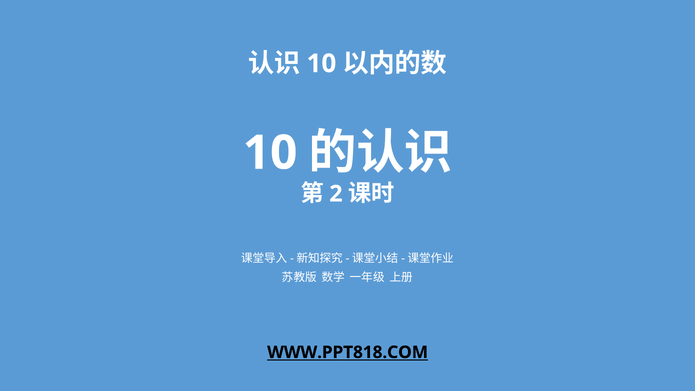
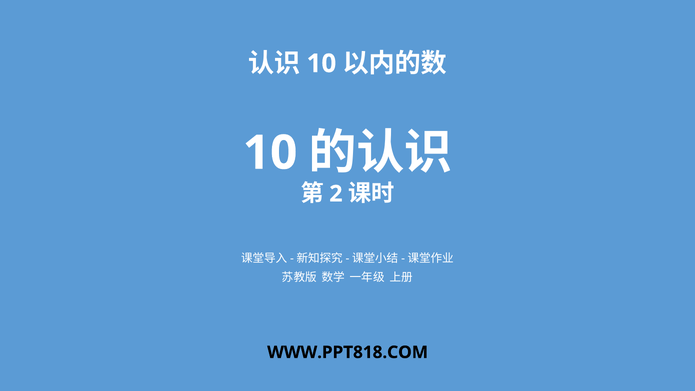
WWW.PPT818.COM underline: present -> none (348, 352)
